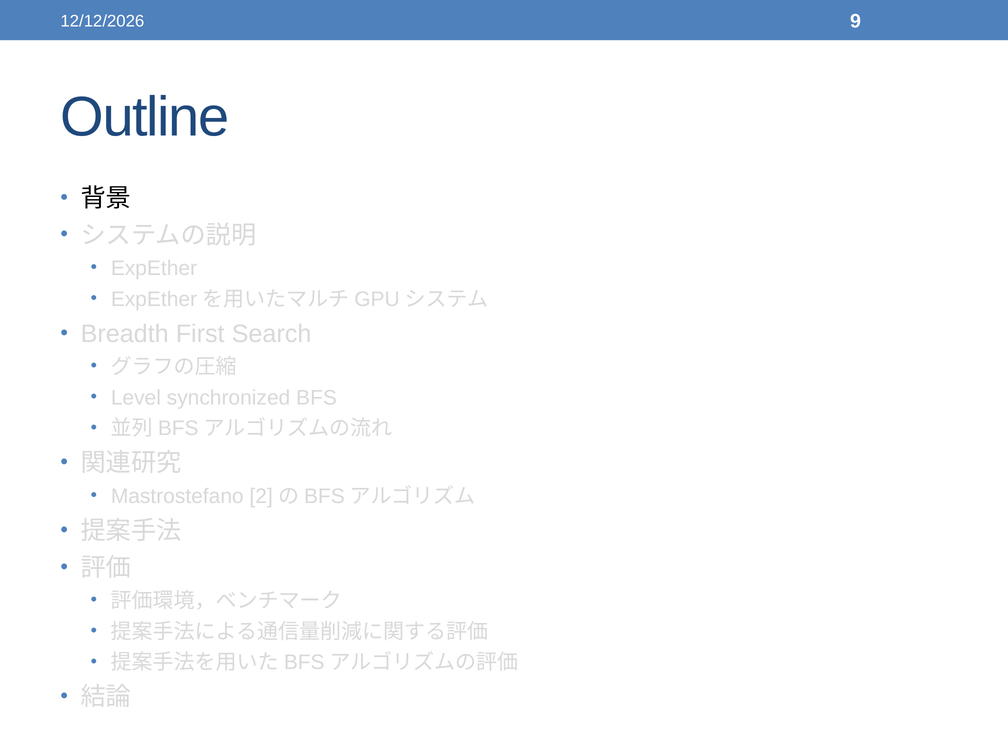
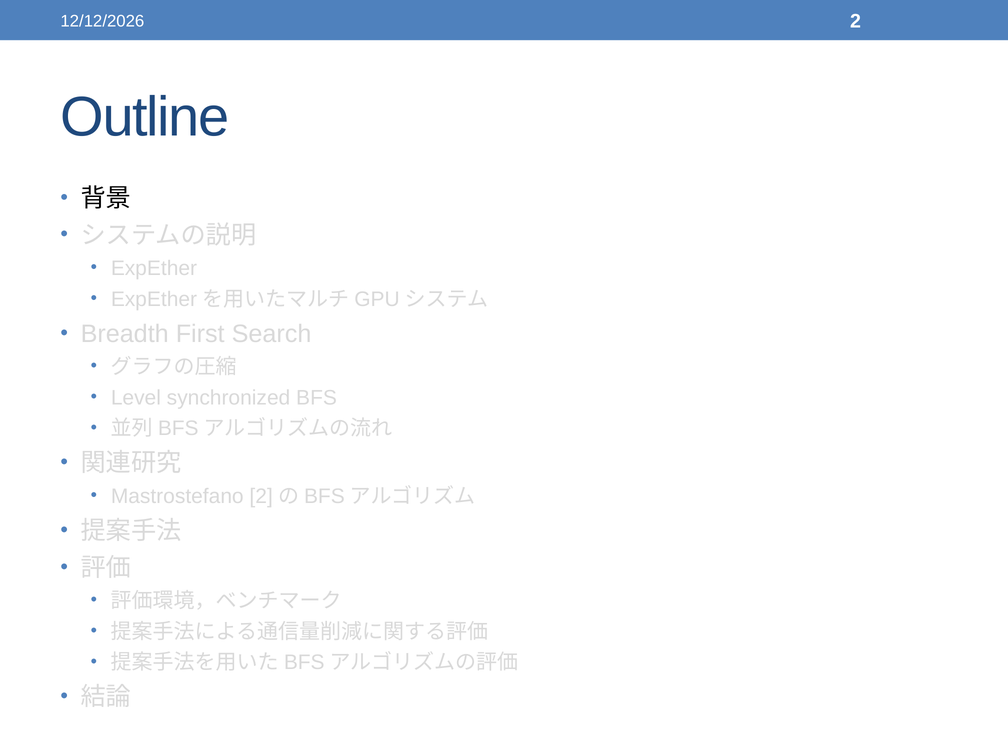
9: 9 -> 2 (856, 22)
